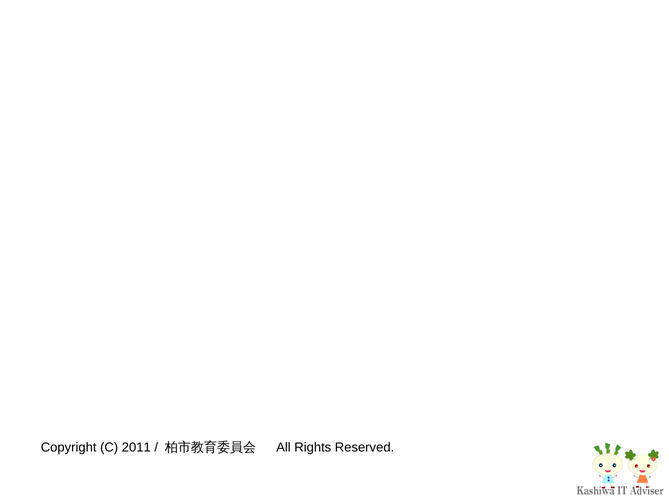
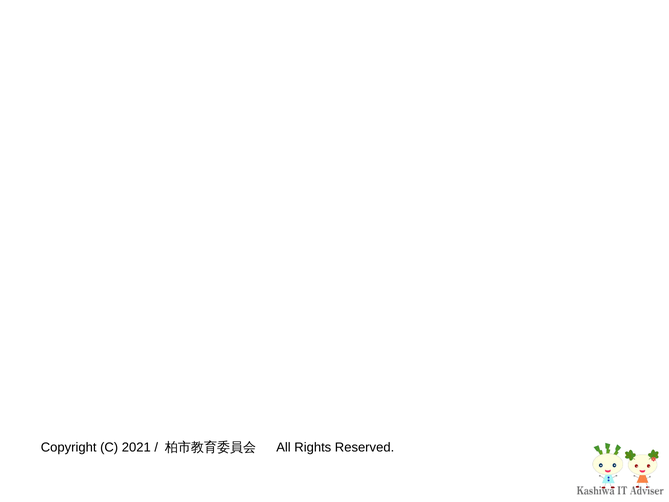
2011: 2011 -> 2021 (136, 447)
